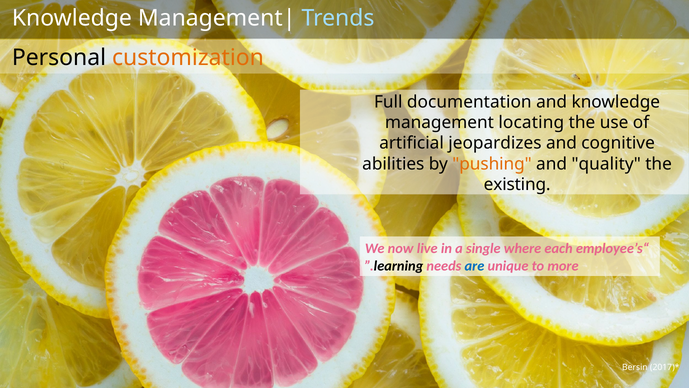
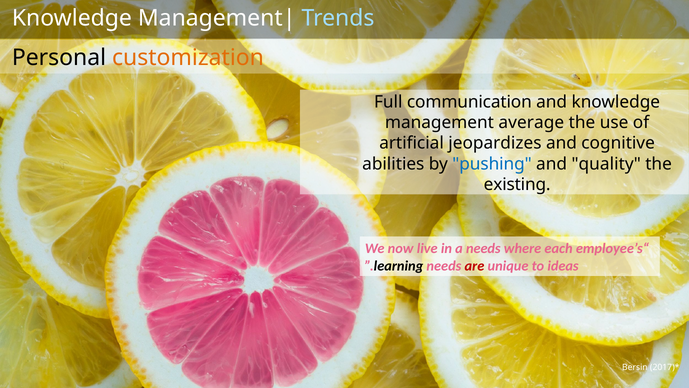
documentation: documentation -> communication (469, 102)
locating: locating -> average (531, 122)
pushing colour: orange -> blue (492, 164)
a single: single -> needs (483, 248)
are colour: blue -> red (474, 266)
more: more -> ideas (563, 266)
